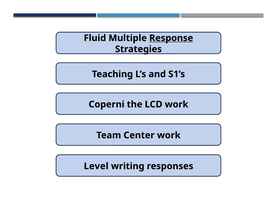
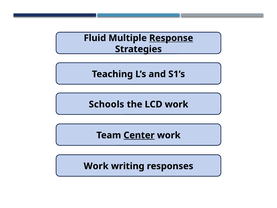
Coperni: Coperni -> Schools (106, 104)
Center underline: none -> present (139, 135)
Level: Level -> Work (96, 166)
